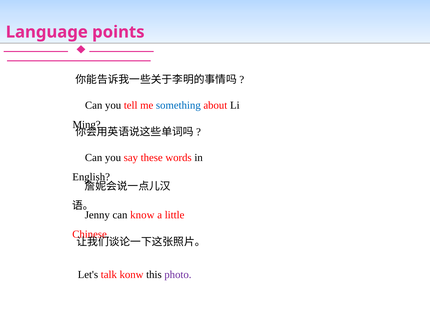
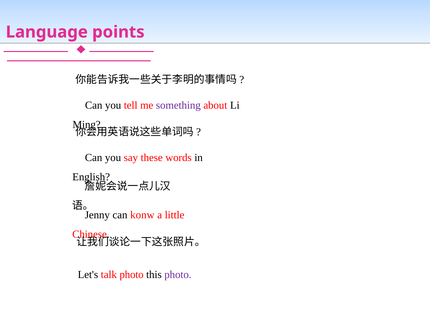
something colour: blue -> purple (178, 105)
know: know -> konw (142, 215)
talk konw: konw -> photo (132, 275)
